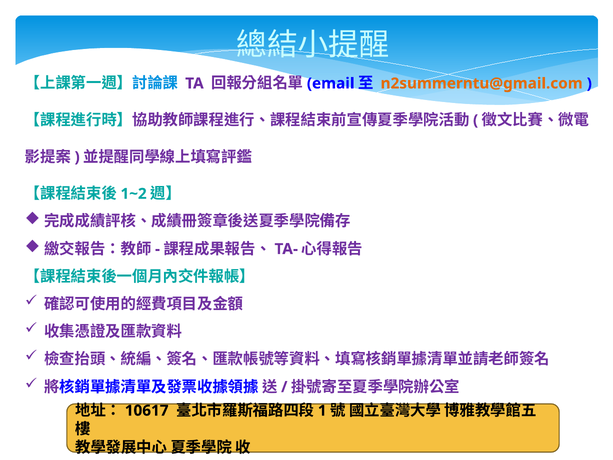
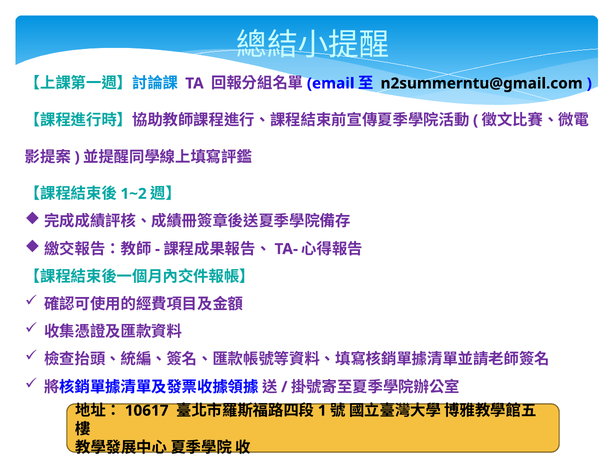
n2summerntu@gmail.com colour: orange -> black (482, 83)
